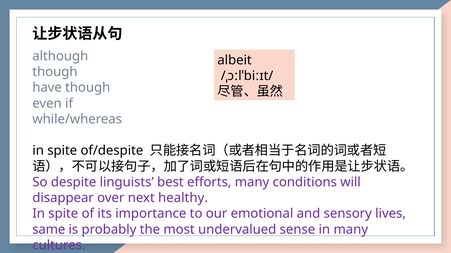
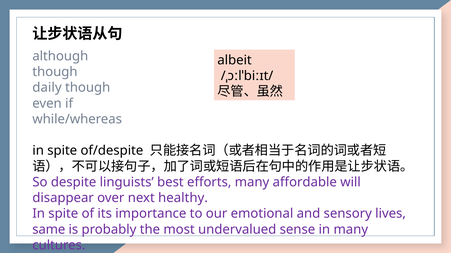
have: have -> daily (47, 88)
conditions: conditions -> affordable (305, 183)
